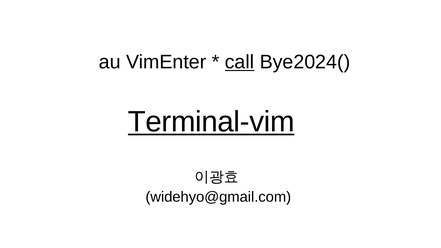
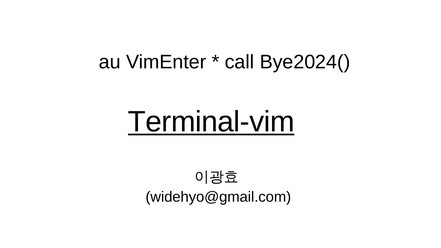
call underline: present -> none (240, 62)
